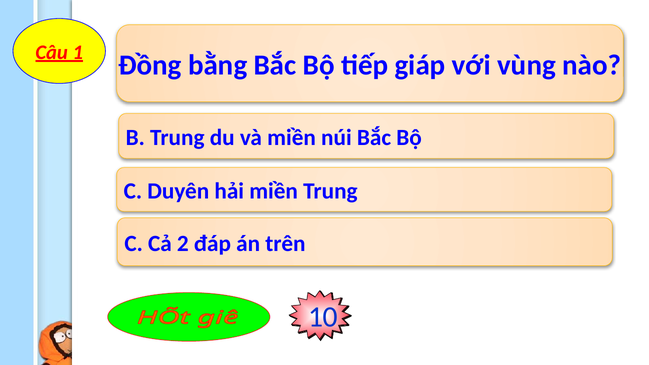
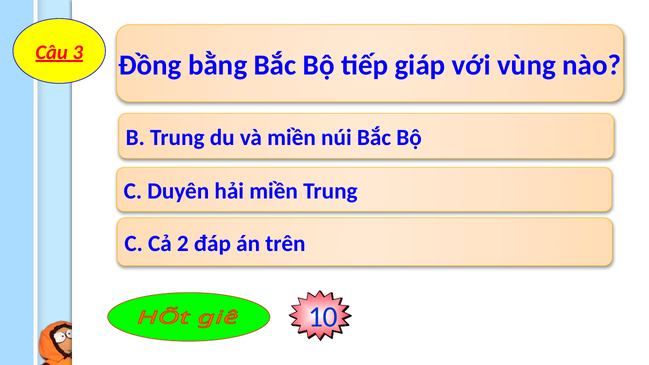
1: 1 -> 3 (78, 52)
